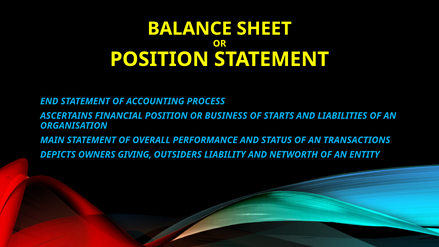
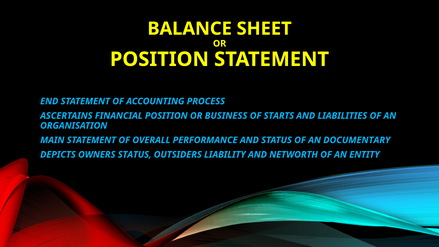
TRANSACTIONS: TRANSACTIONS -> DOCUMENTARY (357, 140)
OWNERS GIVING: GIVING -> STATUS (135, 155)
